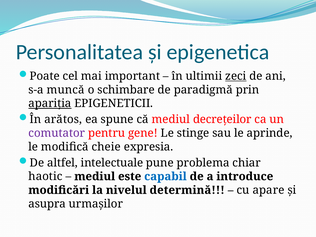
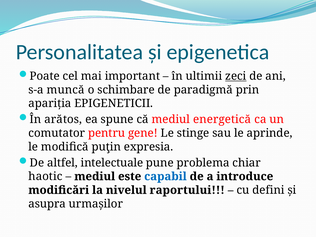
apariția underline: present -> none (50, 103)
decrețeilor: decrețeilor -> energetică (222, 119)
comutator colour: purple -> black (57, 133)
cheie: cheie -> puţin (106, 147)
determină: determină -> raportului (187, 190)
apare: apare -> defini (269, 190)
